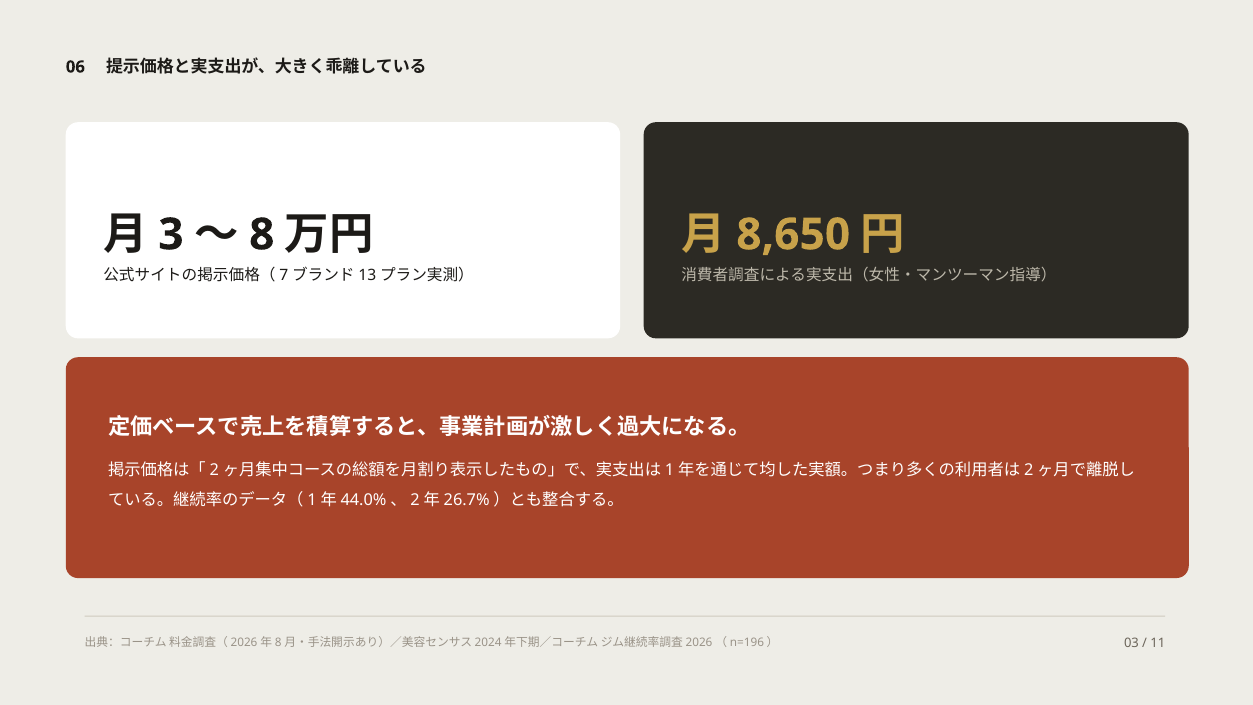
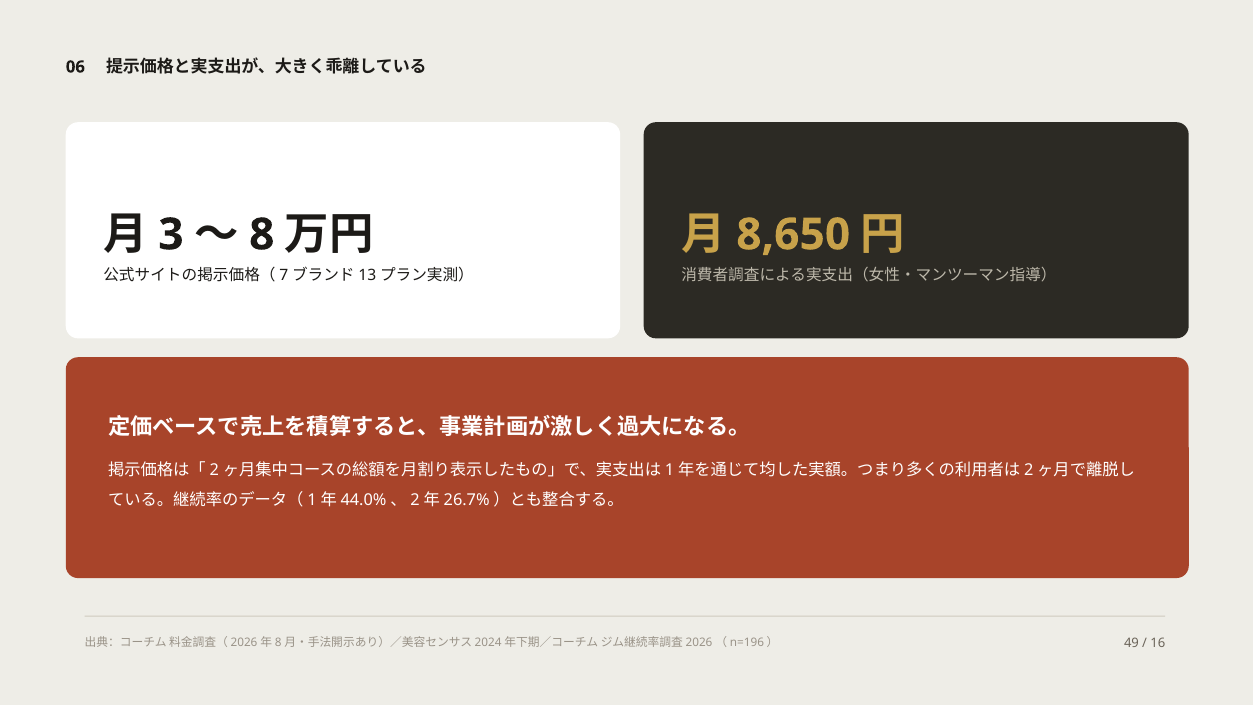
03: 03 -> 49 (1132, 643)
11: 11 -> 16 (1158, 643)
